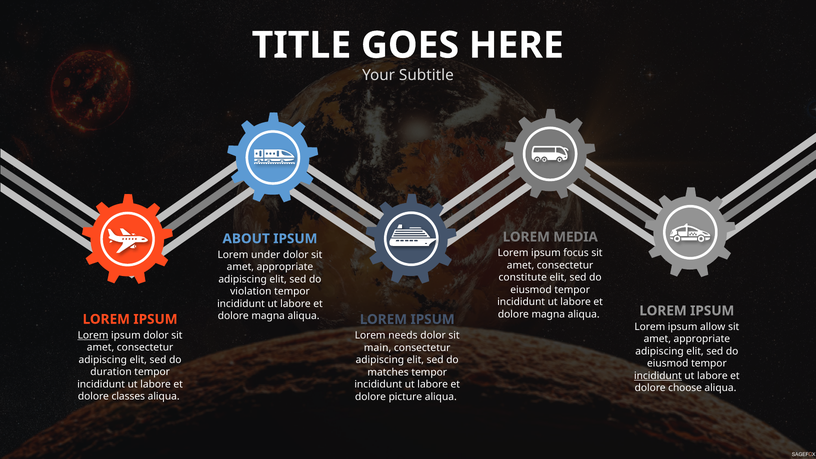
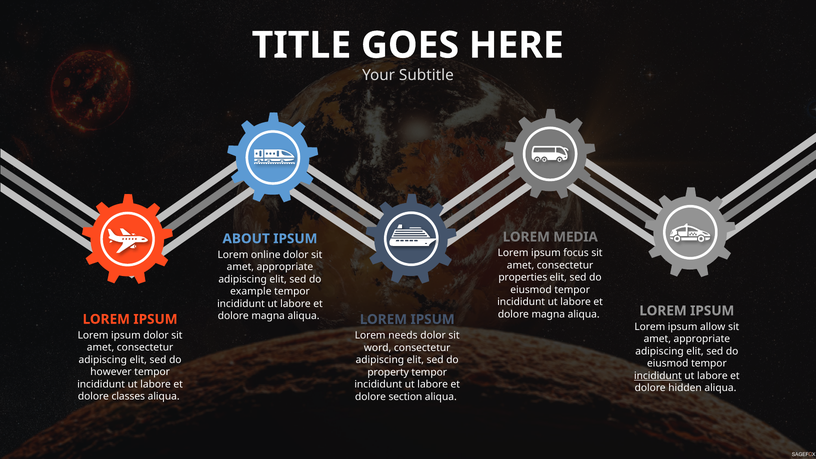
under: under -> online (266, 255)
constitute: constitute -> properties (523, 278)
violation: violation -> example (251, 292)
Lorem underline: present -> none (93, 335)
main: main -> word (378, 348)
duration: duration -> however (111, 372)
matches: matches -> property (388, 372)
choose: choose -> hidden (685, 388)
picture: picture -> section (405, 397)
